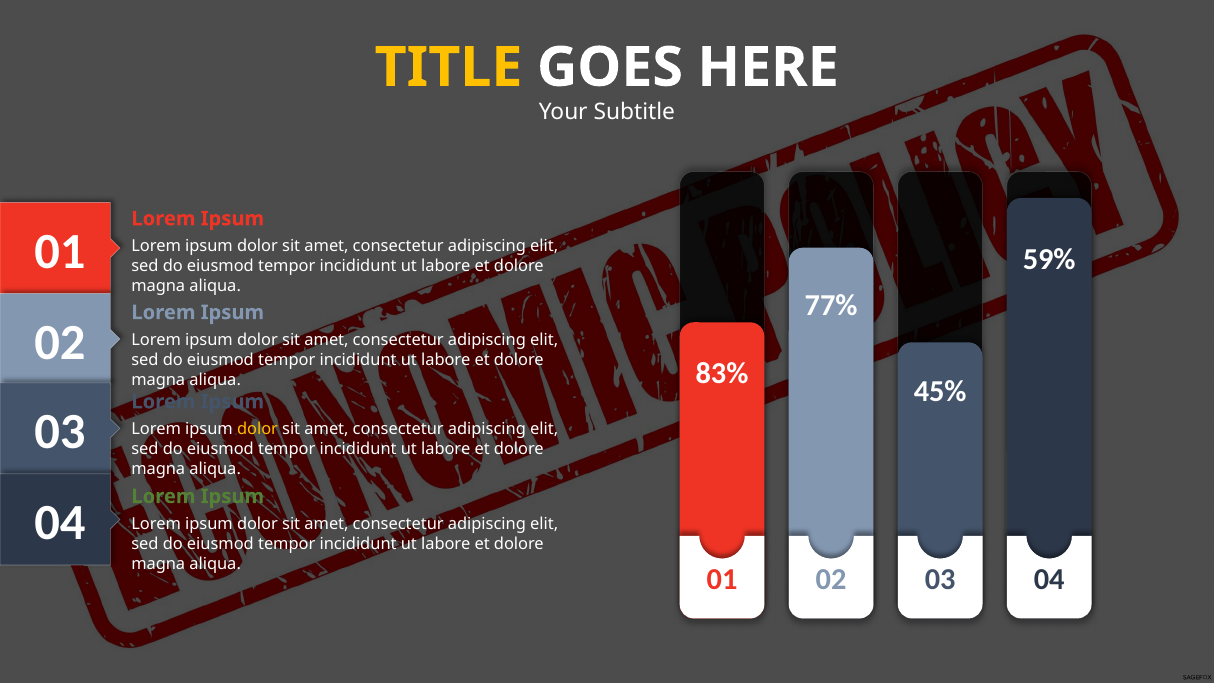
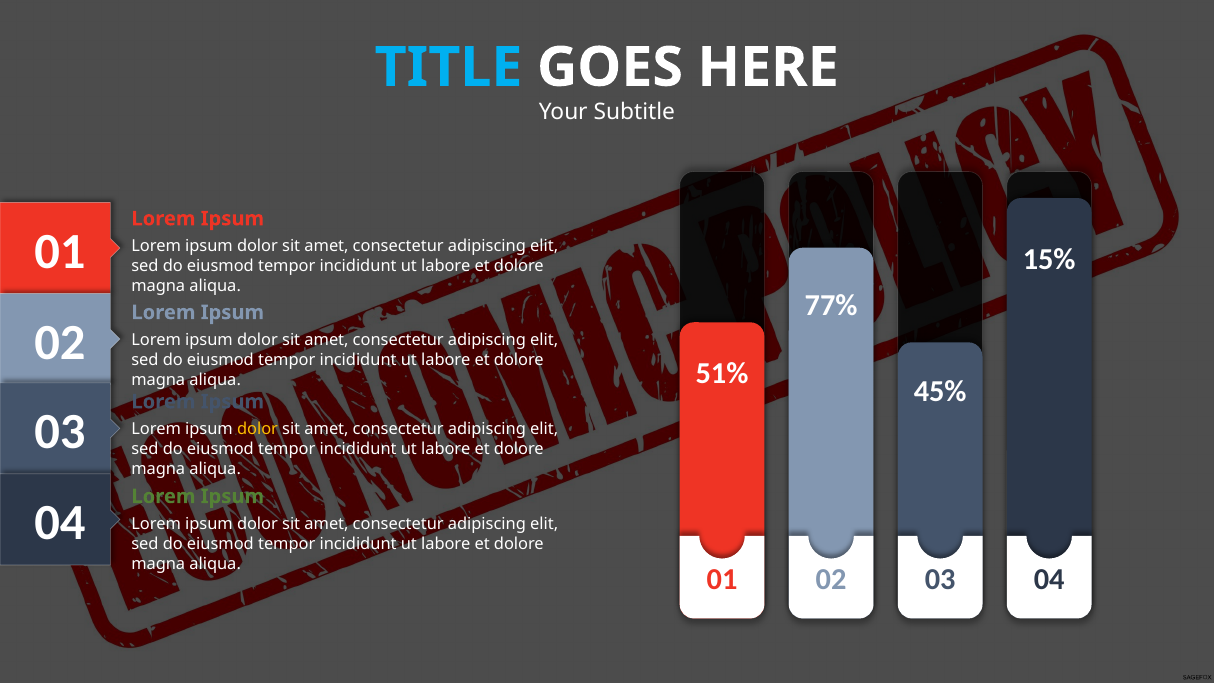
TITLE colour: yellow -> light blue (449, 67)
59%: 59% -> 15% (1049, 260)
83%: 83% -> 51% (722, 373)
